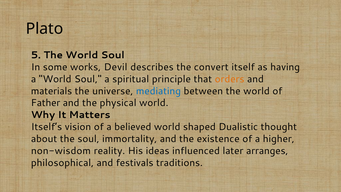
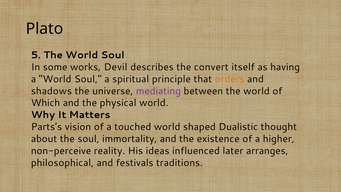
materials: materials -> shadows (51, 91)
mediating colour: blue -> purple (158, 91)
Father: Father -> Which (46, 103)
Itself’s: Itself’s -> Parts’s (47, 127)
believed: believed -> touched (133, 127)
non-wisdom: non-wisdom -> non-perceive (61, 151)
